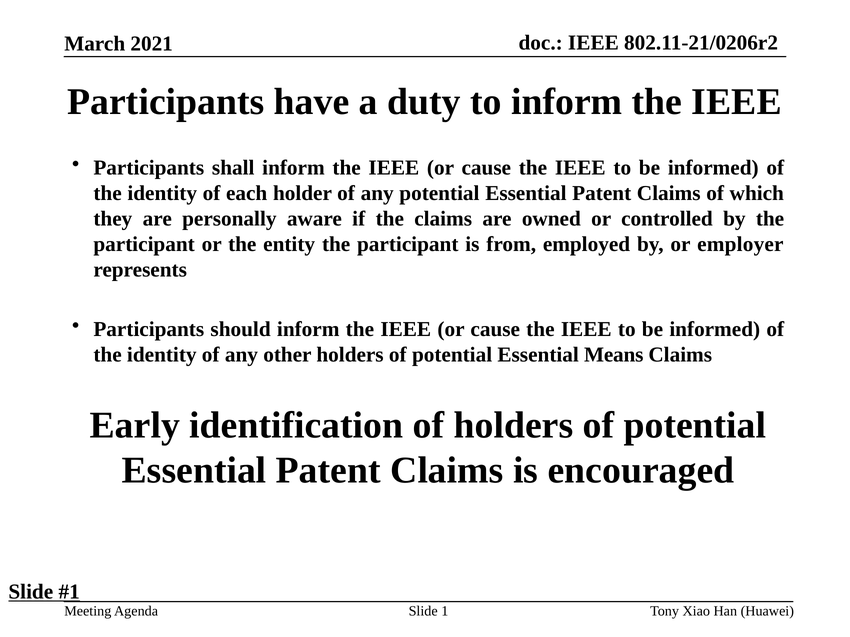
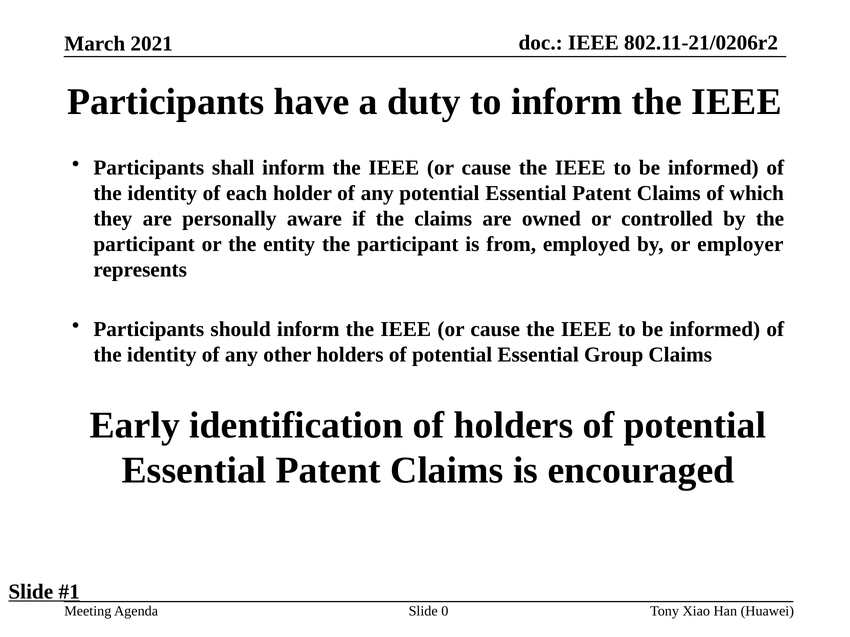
Means: Means -> Group (614, 355)
1: 1 -> 0 (445, 611)
